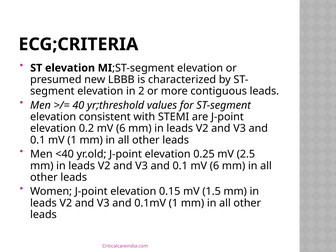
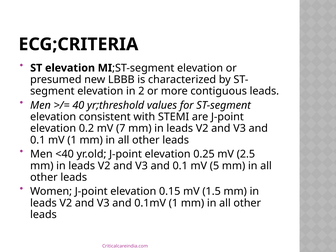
0.2 mV 6: 6 -> 7 (121, 128)
0.1 mV 6: 6 -> 5 (214, 166)
